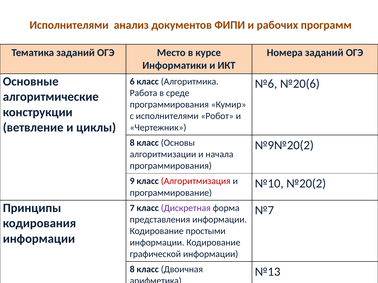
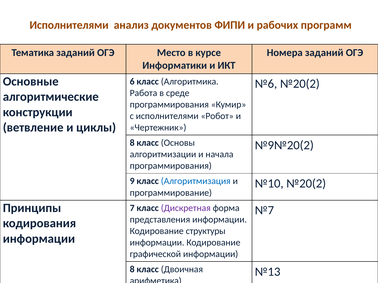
№6 №20(6: №20(6 -> №20(2 (300, 84)
Алгоритмизация colour: red -> blue (196, 181)
простыми: простыми -> структуры (206, 231)
